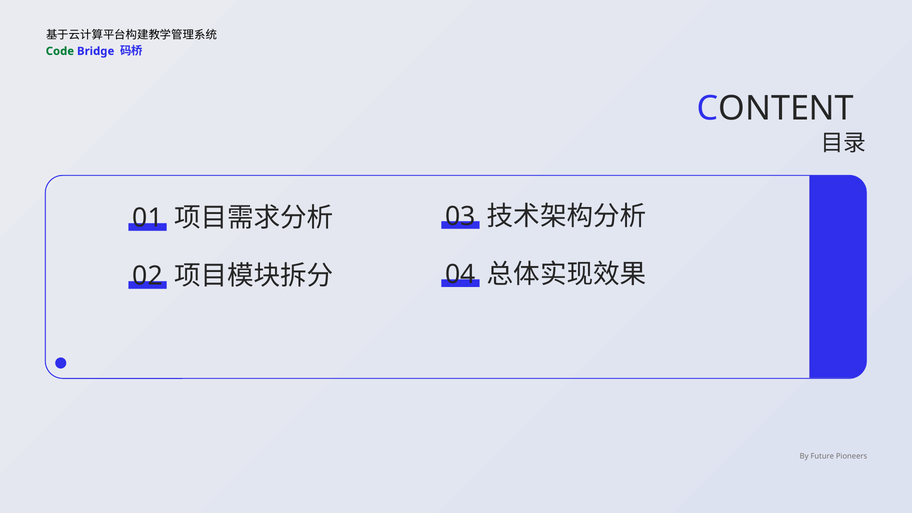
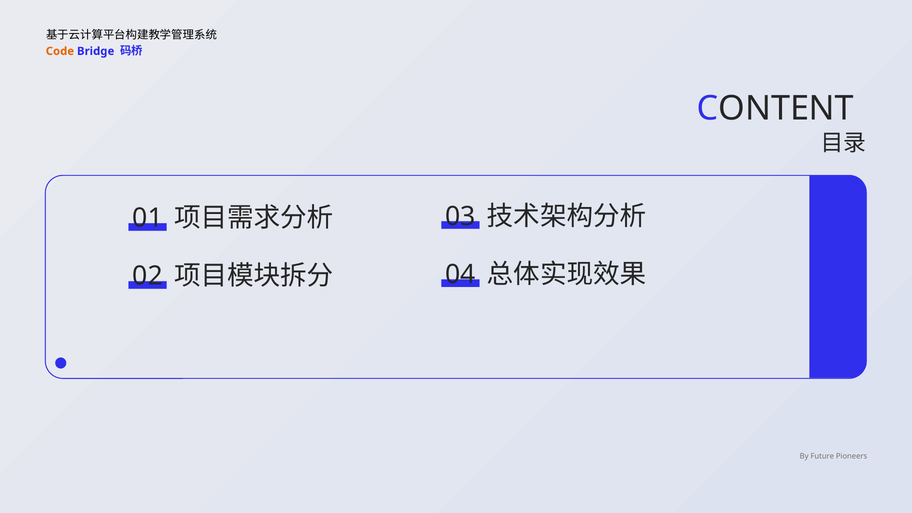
Code colour: green -> orange (60, 51)
